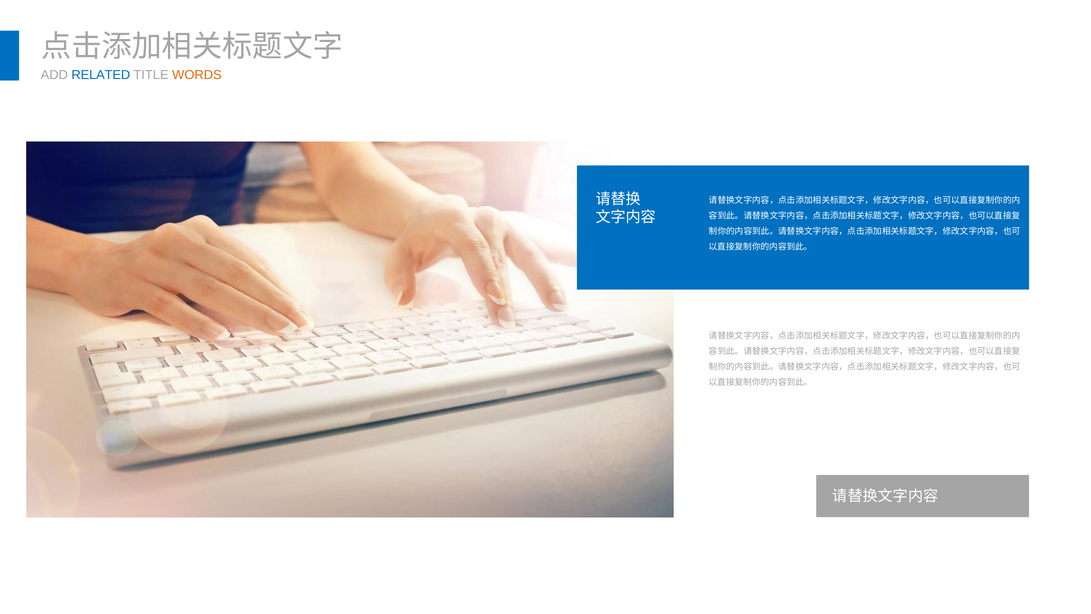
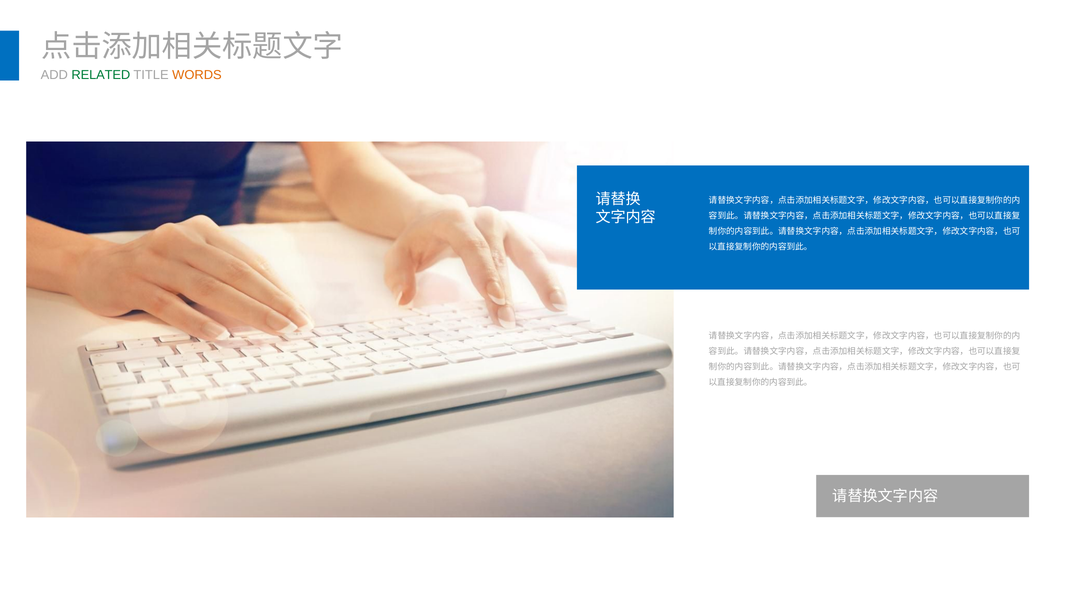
RELATED colour: blue -> green (101, 75)
